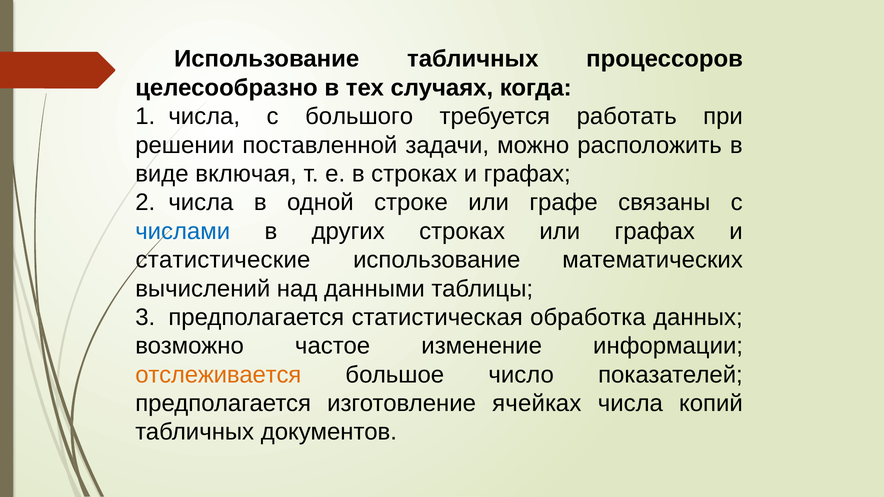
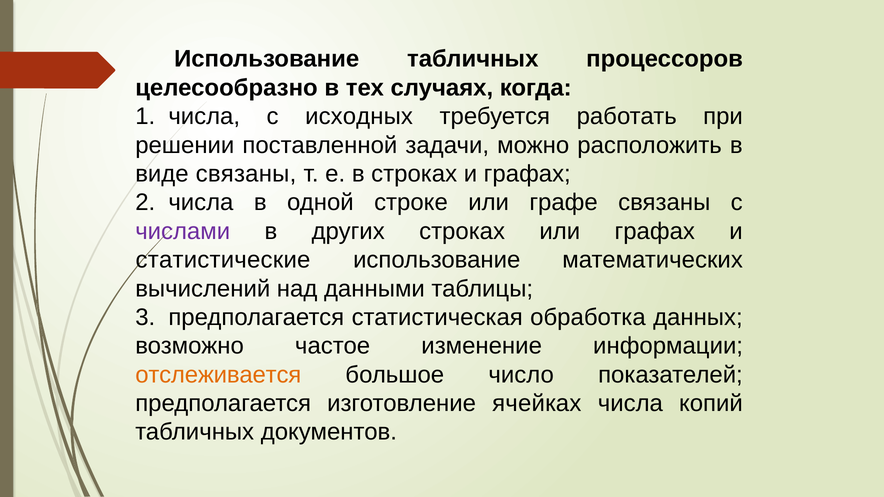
большого: большого -> исходных (359, 116)
виде включая: включая -> связаны (246, 174)
числами colour: blue -> purple (183, 231)
